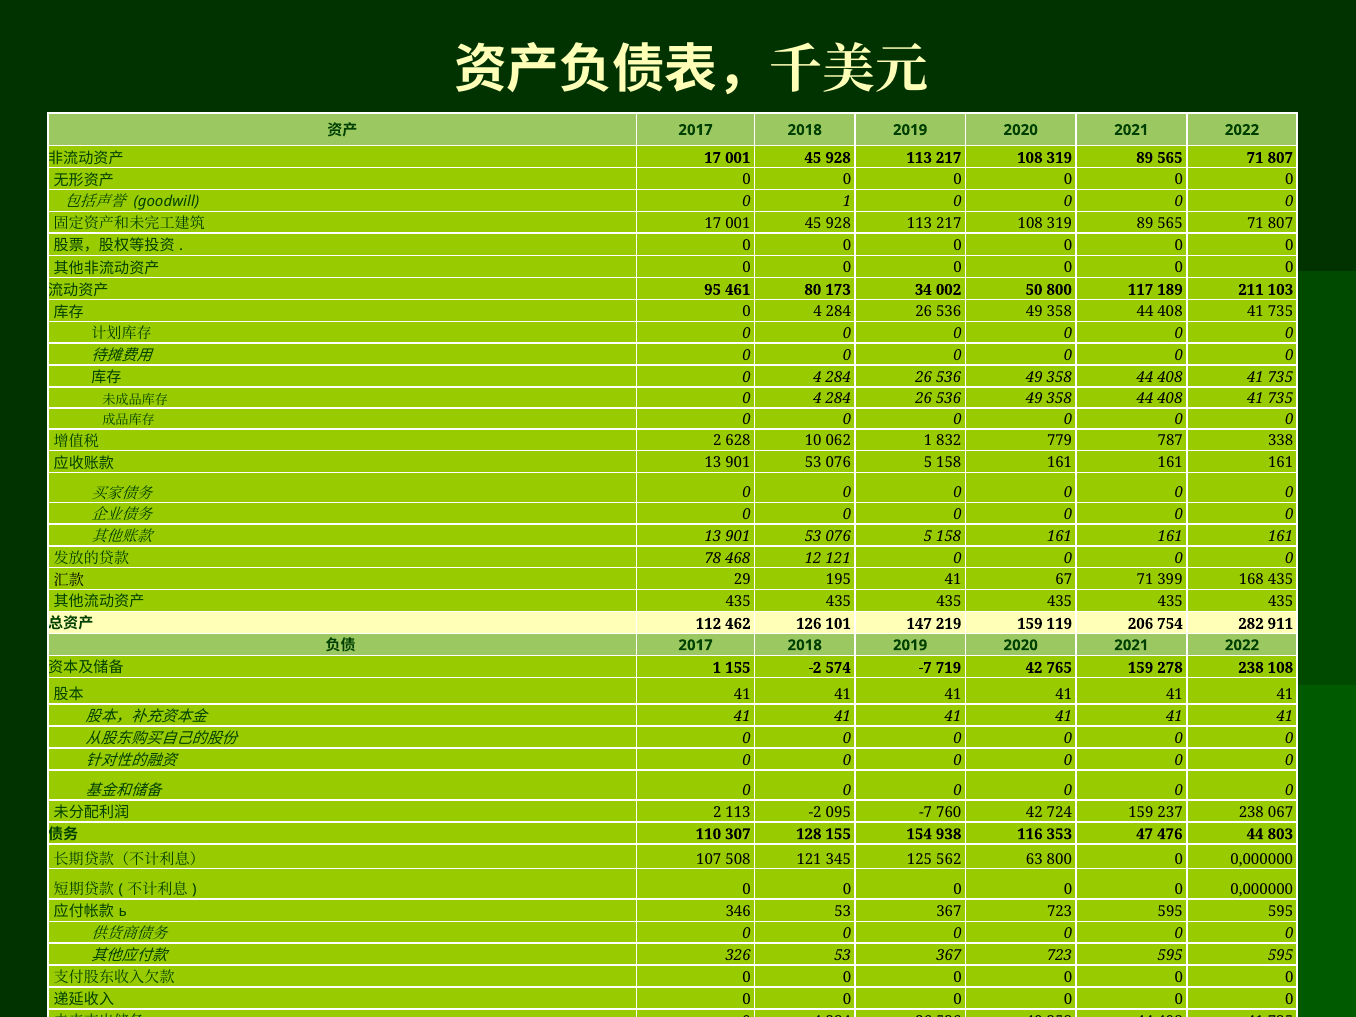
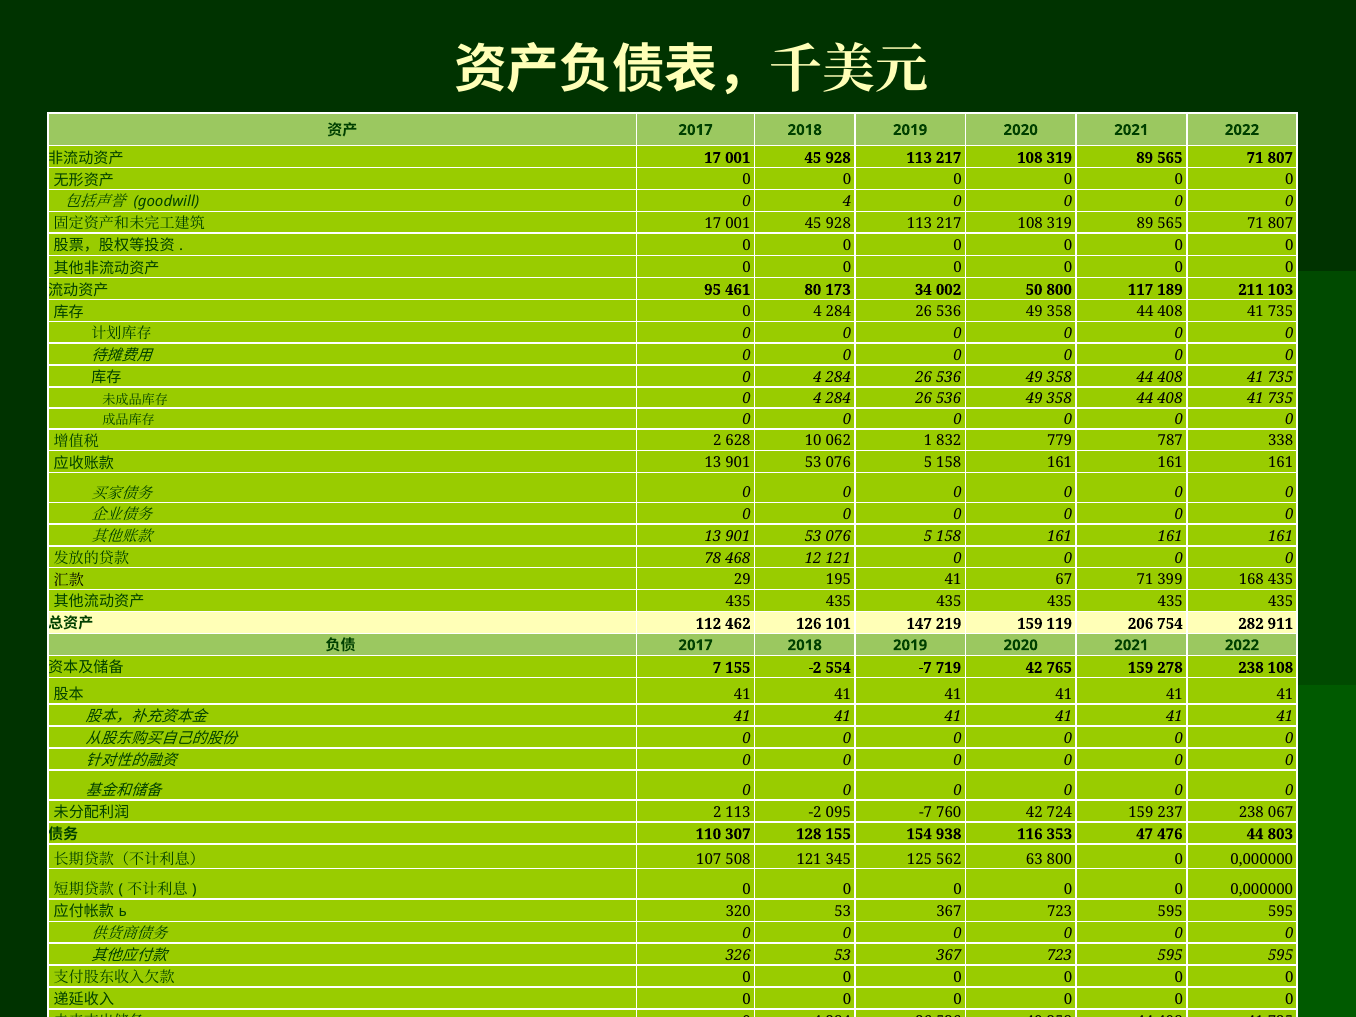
goodwill 0 1: 1 -> 4 (847, 202)
1: 1 -> 7 (717, 668)
574: 574 -> 554 (838, 668)
346: 346 -> 320 (738, 912)
